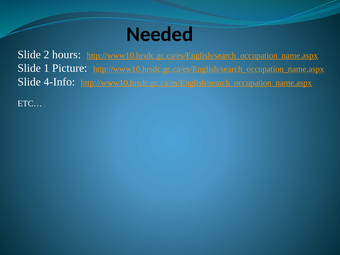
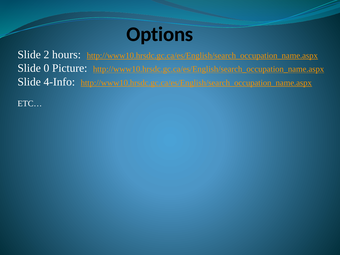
Needed: Needed -> Options (160, 34)
1: 1 -> 0 (46, 68)
